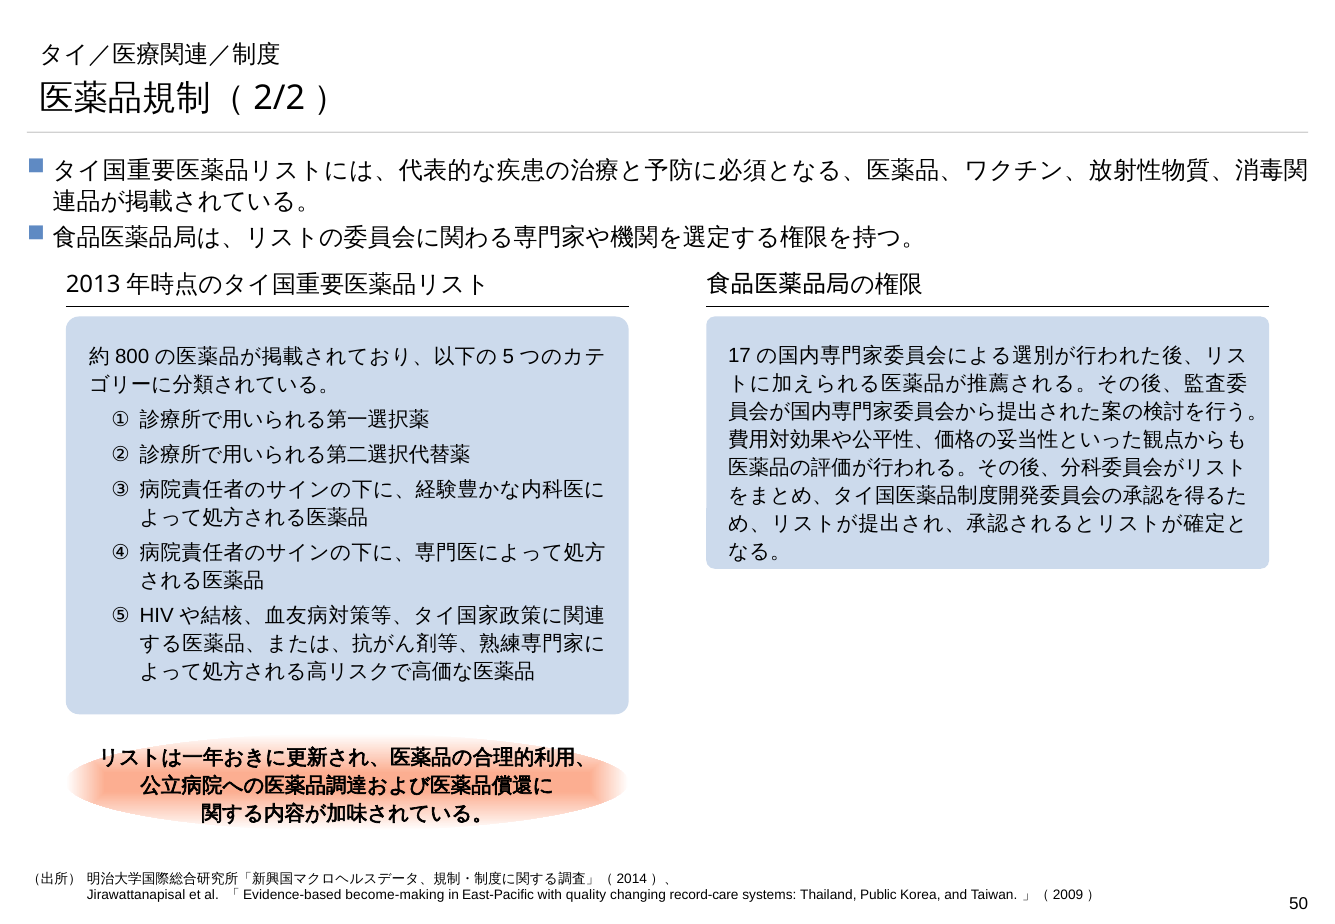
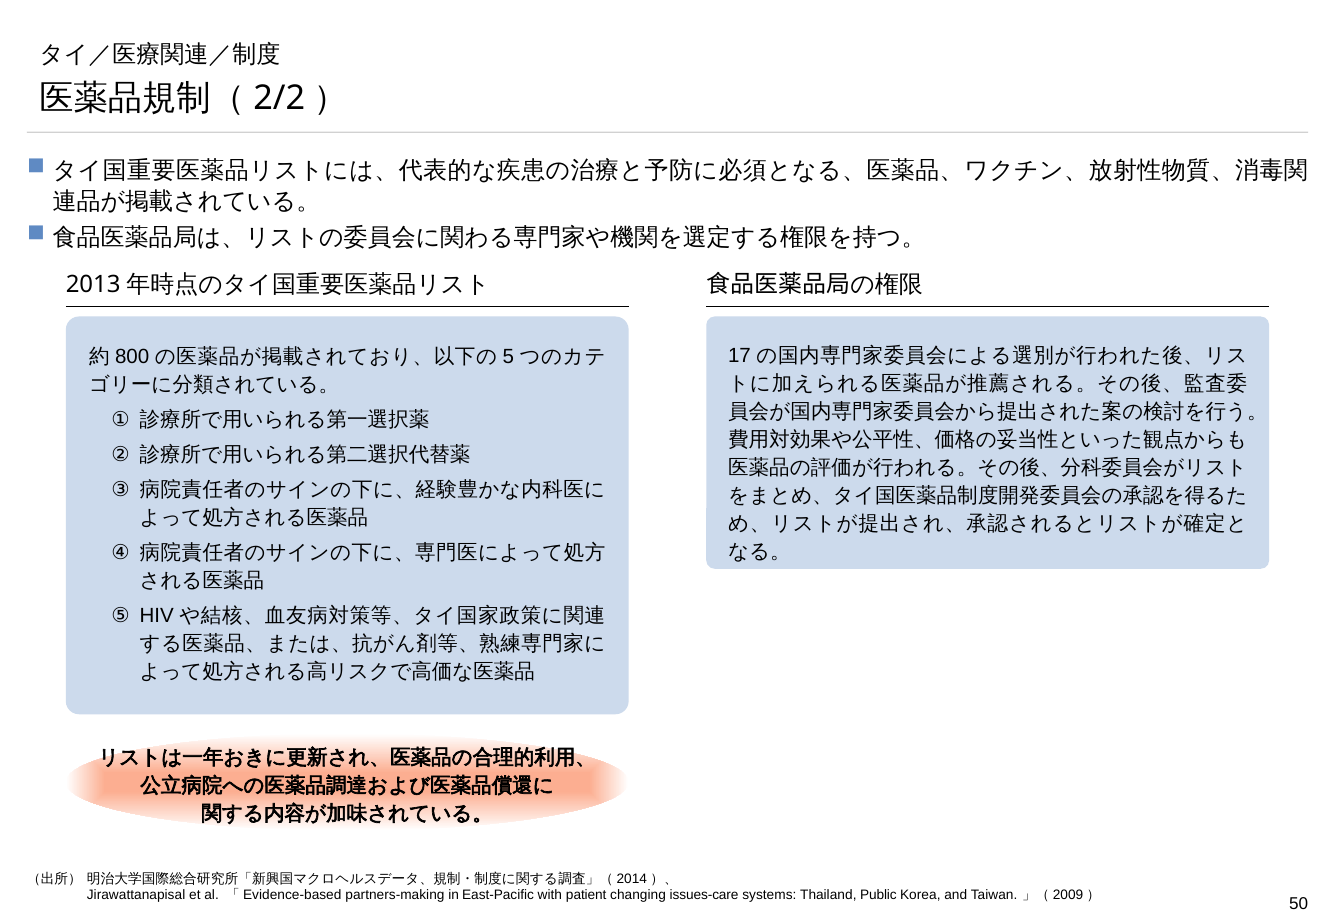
become-making: become-making -> partners-making (395, 895)
quality: quality -> patient (586, 895)
record-care: record-care -> issues-care (704, 895)
